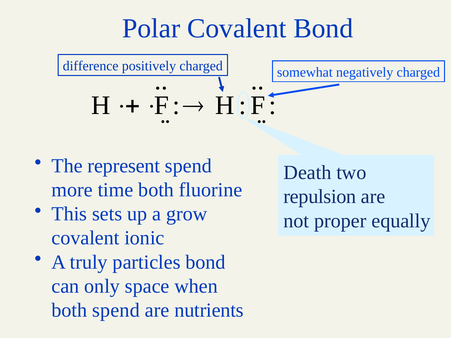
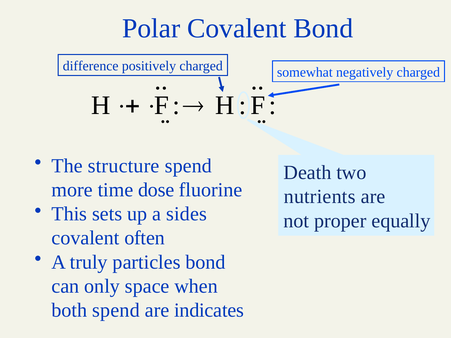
represent: represent -> structure (124, 166)
time both: both -> dose (156, 190)
repulsion: repulsion -> nutrients (320, 197)
grow: grow -> sides (187, 214)
ionic: ionic -> often (145, 238)
nutrients: nutrients -> indicates (209, 310)
